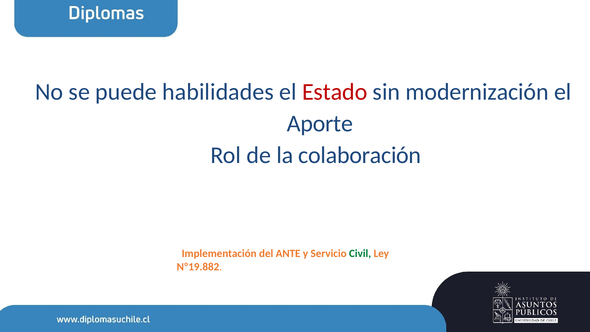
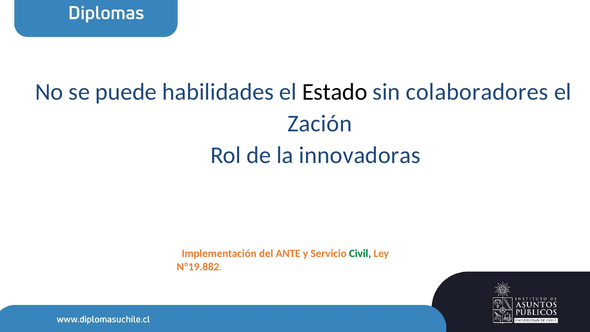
Estado colour: red -> black (335, 92)
modernización: modernización -> colaboradores (477, 92)
Aporte: Aporte -> Zación (320, 123)
colaboración: colaboración -> innovadoras (360, 155)
